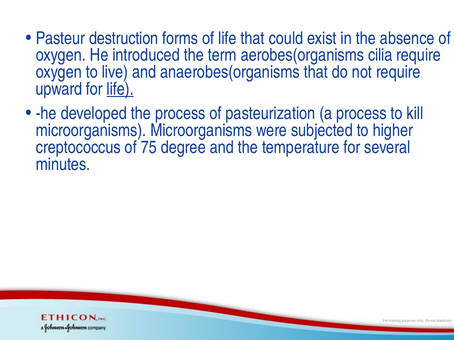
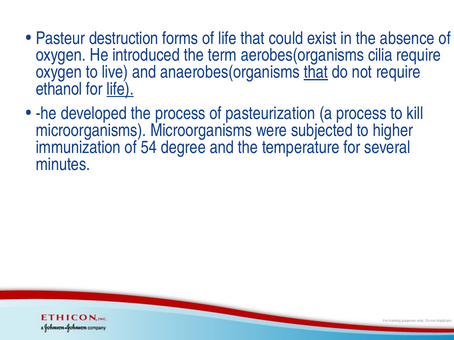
that underline: none -> present (316, 72)
upward: upward -> ethanol (59, 89)
creptococcus: creptococcus -> immunization (78, 148)
75: 75 -> 54 (149, 148)
